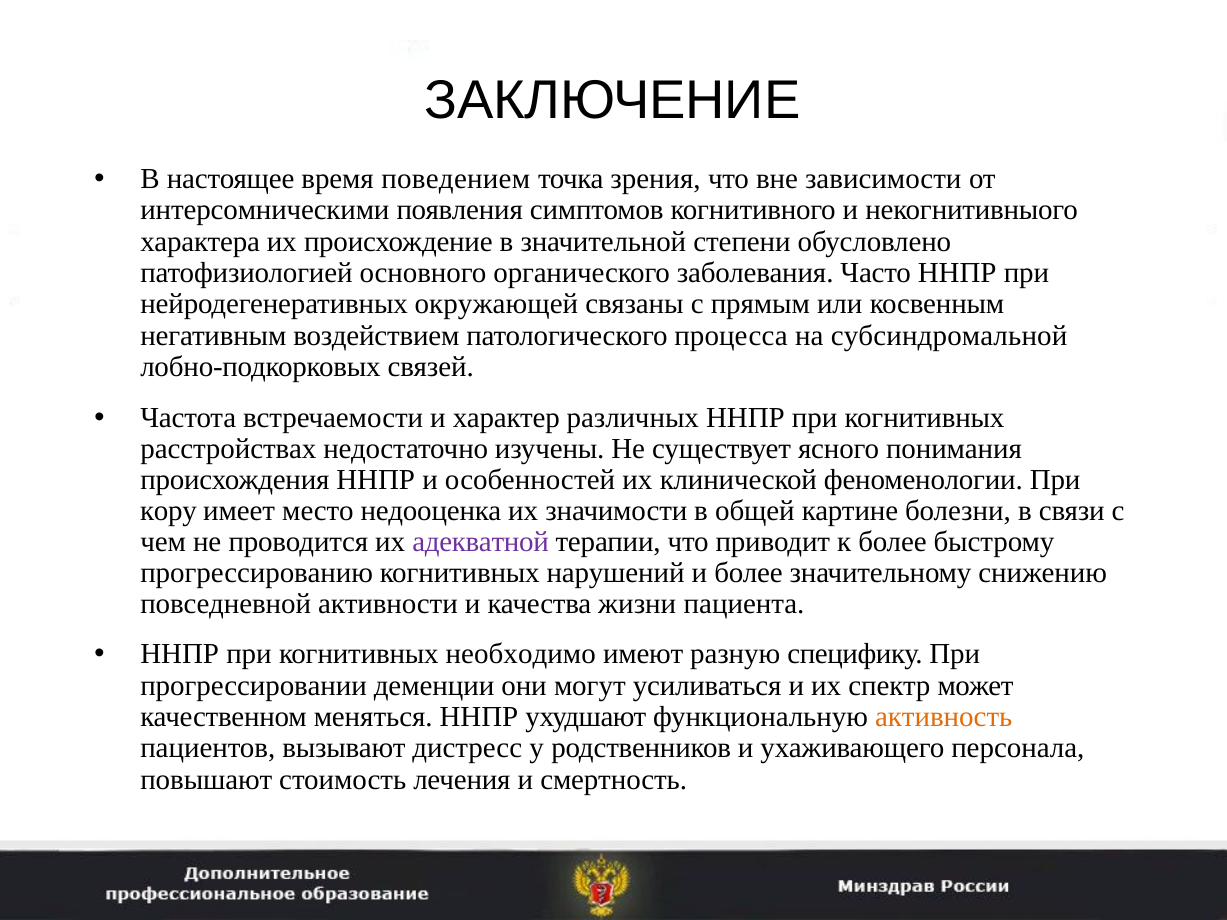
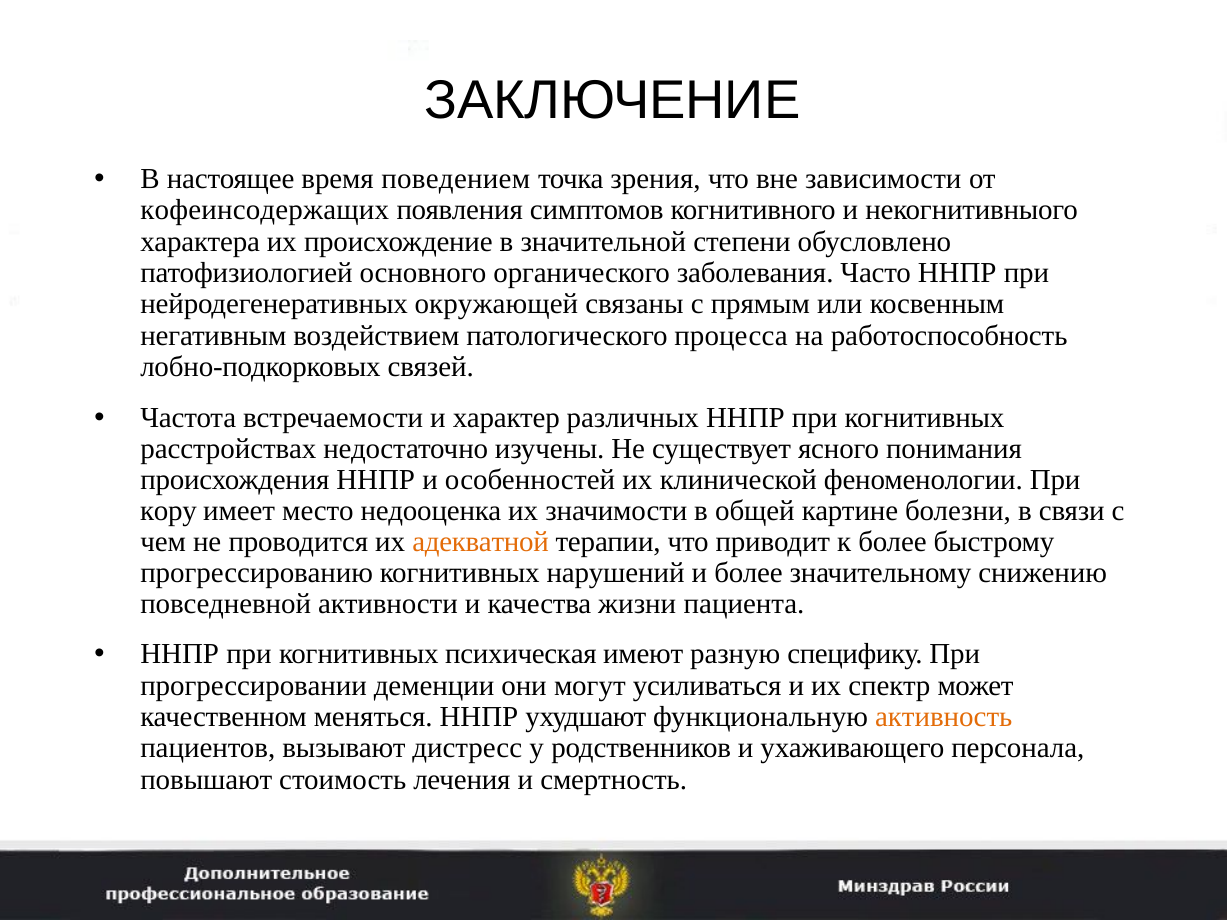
интерсомническими: интерсомническими -> кофеинсодержащих (265, 210)
субсиндромальной: субсиндромальной -> работоспособность (949, 336)
адекватной colour: purple -> orange (481, 542)
необходимо: необходимо -> психическая (521, 654)
